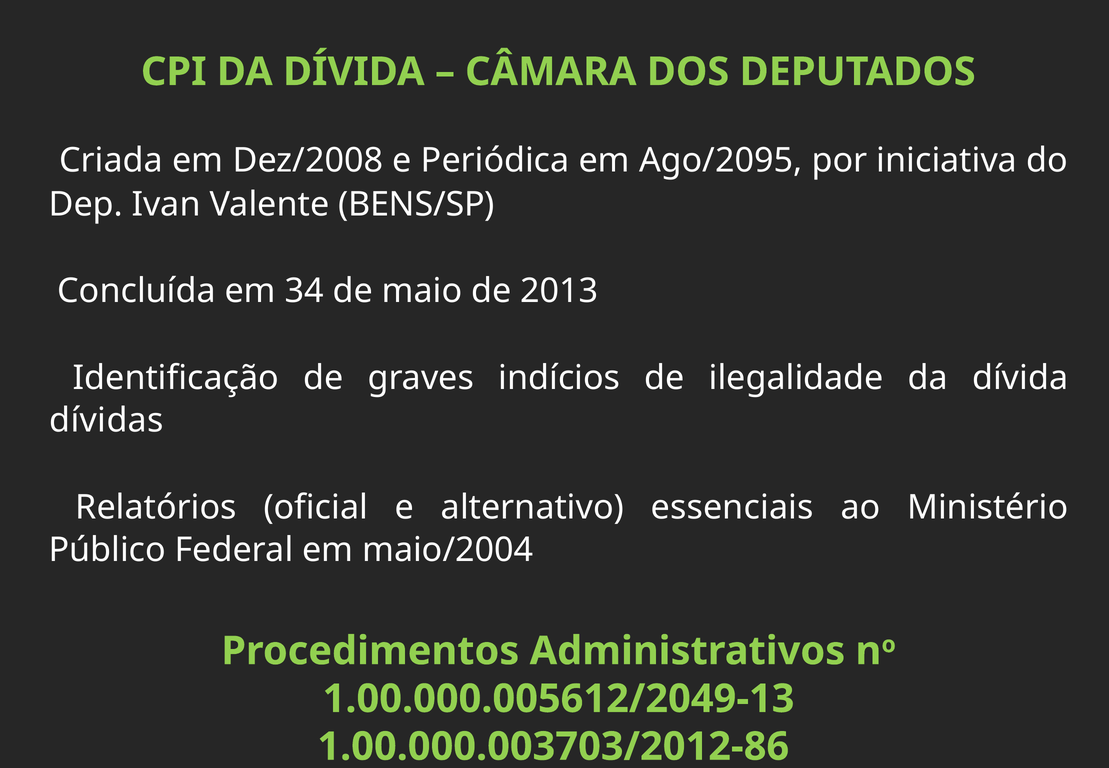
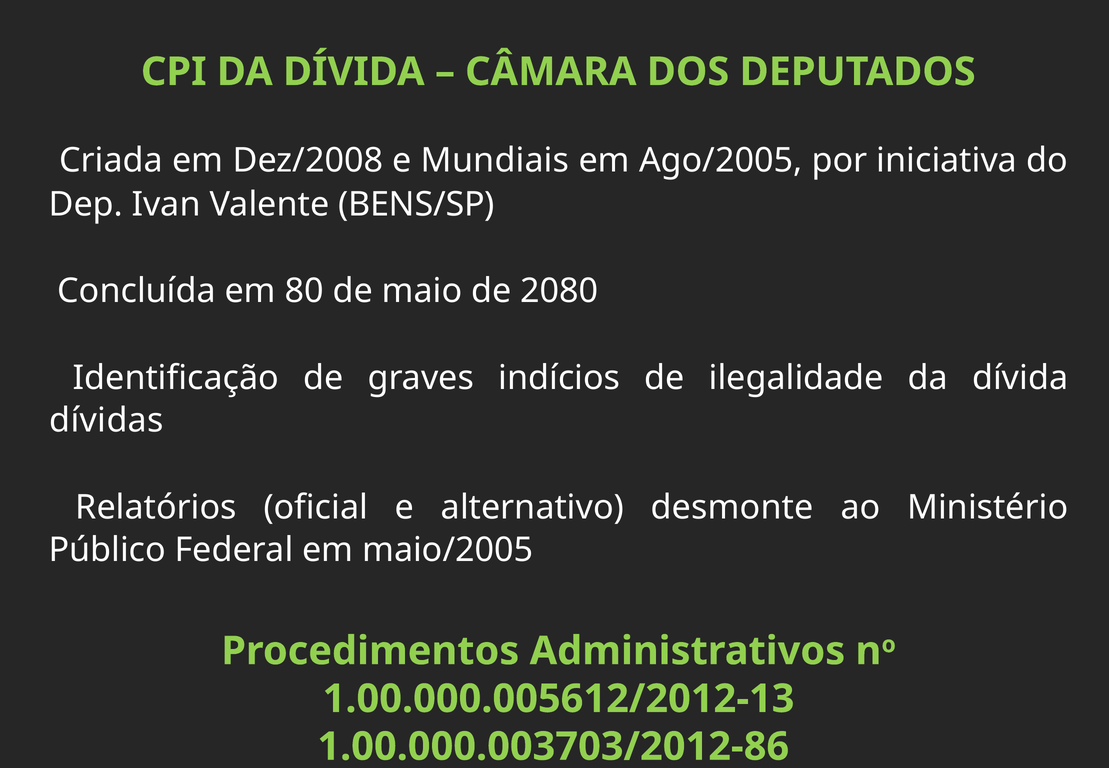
Periódica: Periódica -> Mundiais (495, 160)
Ago/2095: Ago/2095 -> Ago/2005 (721, 160)
34: 34 -> 80 (304, 291)
2013: 2013 -> 2080 (559, 291)
essenciais: essenciais -> desmonte (732, 507)
maio/2004: maio/2004 -> maio/2005 (448, 550)
1.00.000.005612/2049-13: 1.00.000.005612/2049-13 -> 1.00.000.005612/2012-13 (559, 699)
